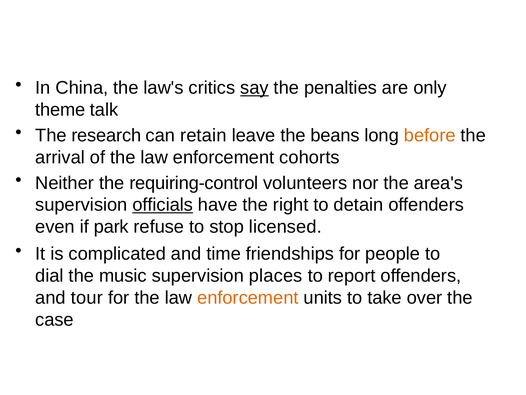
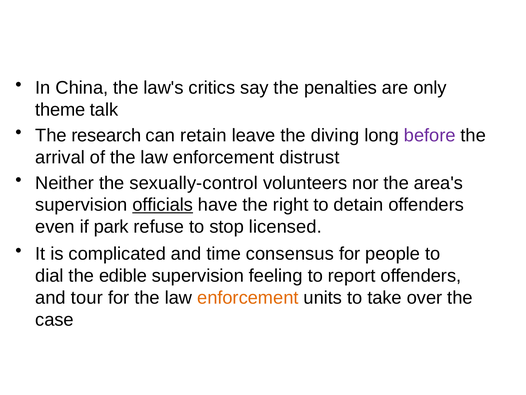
say underline: present -> none (254, 88)
beans: beans -> diving (335, 135)
before colour: orange -> purple (430, 135)
cohorts: cohorts -> distrust (309, 157)
requiring-control: requiring-control -> sexually-control (194, 183)
friendships: friendships -> consensus (290, 254)
music: music -> edible (123, 275)
places: places -> feeling (276, 275)
